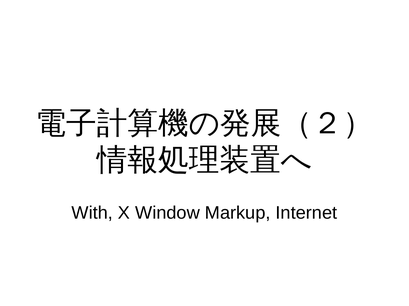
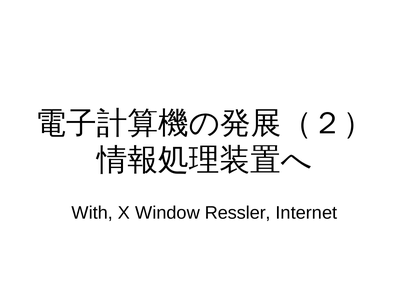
Markup: Markup -> Ressler (238, 214)
